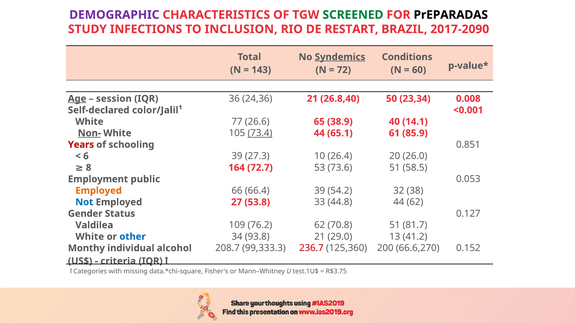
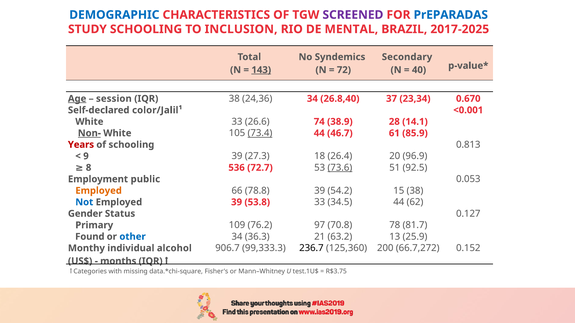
DEMOGRAPHIC colour: purple -> blue (114, 15)
SCREENED colour: green -> purple (353, 15)
PrEPARADAS colour: black -> blue (451, 15)
STUDY INFECTIONS: INFECTIONS -> SCHOOLING (146, 29)
RESTART: RESTART -> MENTAL (351, 29)
2017-2090: 2017-2090 -> 2017-2025 (460, 29)
Syndemics underline: present -> none (340, 57)
Conditions: Conditions -> Secondary (407, 57)
143 underline: none -> present (261, 70)
60: 60 -> 40 (419, 70)
IQR 36: 36 -> 38 (234, 99)
24,36 21: 21 -> 34 (312, 99)
50: 50 -> 37 (392, 99)
0.008: 0.008 -> 0.670 (468, 99)
White 77: 77 -> 33 (237, 122)
65: 65 -> 74 (319, 122)
40: 40 -> 28 (394, 122)
65.1: 65.1 -> 46.7 (340, 133)
0.851: 0.851 -> 0.813 (468, 145)
6: 6 -> 9 (86, 156)
10: 10 -> 18 (320, 156)
26.0: 26.0 -> 96.9 (415, 156)
164: 164 -> 536 (237, 168)
73.6 underline: none -> present (340, 168)
58.5: 58.5 -> 92.5 (415, 168)
66.4: 66.4 -> 78.8 (257, 191)
32: 32 -> 15 (399, 191)
Employed 27: 27 -> 39 (237, 202)
44.8: 44.8 -> 34.5 (340, 202)
Valdilea: Valdilea -> Primary (94, 225)
76.2 62: 62 -> 97 (320, 225)
70.8 51: 51 -> 78 (395, 225)
White: White -> Found (90, 237)
93.8: 93.8 -> 36.3 (257, 237)
29.0: 29.0 -> 63.2 (340, 237)
41.2: 41.2 -> 25.9 (415, 237)
208.7: 208.7 -> 906.7 (227, 248)
236.7 colour: red -> black (311, 248)
66.6,270: 66.6,270 -> 66.7,272 (418, 248)
criteria: criteria -> months (118, 261)
